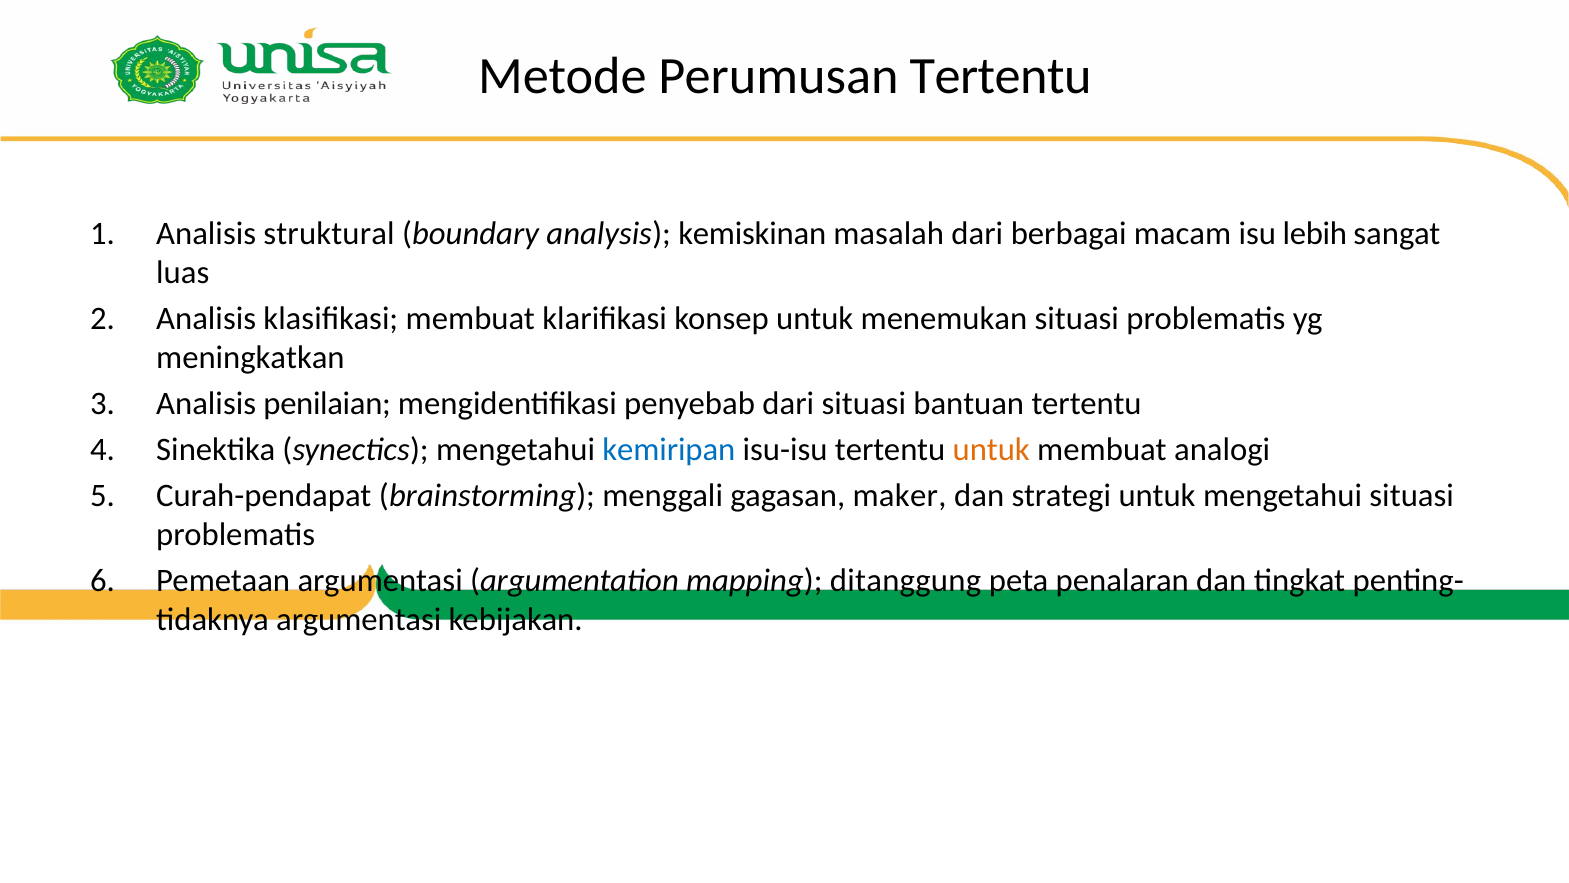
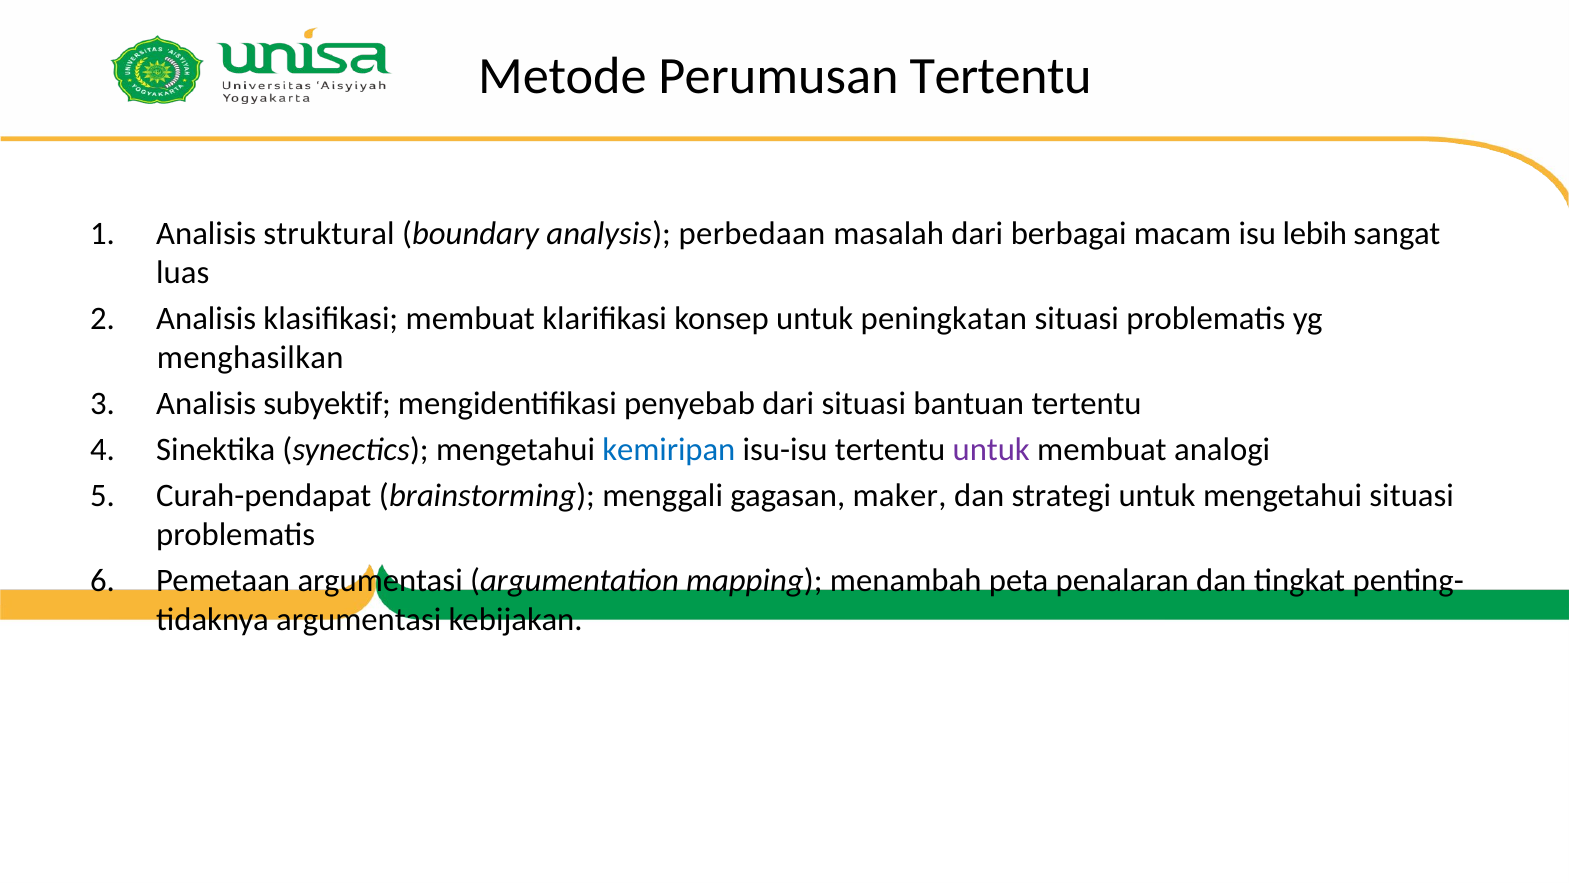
kemiskinan: kemiskinan -> perbedaan (752, 234)
menemukan: menemukan -> peningkatan (944, 319)
meningkatkan: meningkatkan -> menghasilkan (250, 358)
penilaian: penilaian -> subyektif (327, 404)
untuk colour: orange -> purple (991, 449)
ditanggung: ditanggung -> menambah (906, 580)
